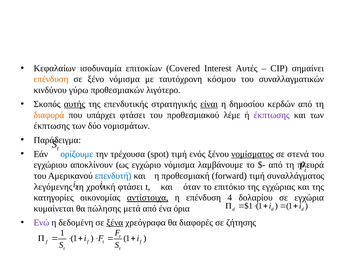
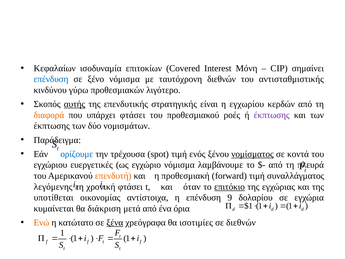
Αυτές: Αυτές -> Μόνη (247, 68)
επένδυση colour: orange -> blue (51, 79)
ταυτόχρονη κόσμου: κόσμου -> διεθνών (222, 79)
συναλλαγματικών: συναλλαγματικών -> αντισταθμιστικής (291, 79)
είναι underline: present -> none (209, 104)
δημοσίου: δημοσίου -> εγχωρίου (247, 104)
λέμε: λέμε -> ροές (232, 115)
στενά: στενά -> κοντά (298, 154)
αποκλίνουν: αποκλίνουν -> ευεργετικές (92, 165)
επενδυτή colour: blue -> orange (113, 176)
επιτόκιο underline: none -> present (230, 187)
κατηγορίες: κατηγορίες -> υποτίθεται (54, 198)
αντίστοιχα underline: present -> none (148, 198)
4: 4 -> 9 (230, 198)
πώλησης: πώλησης -> διάκριση (104, 208)
Ενώ colour: purple -> orange (41, 222)
δεδομένη: δεδομένη -> κατώτατο (76, 222)
διαφορές: διαφορές -> ισοτιμίες (196, 222)
σε ζήτησης: ζήτησης -> διεθνών (241, 222)
